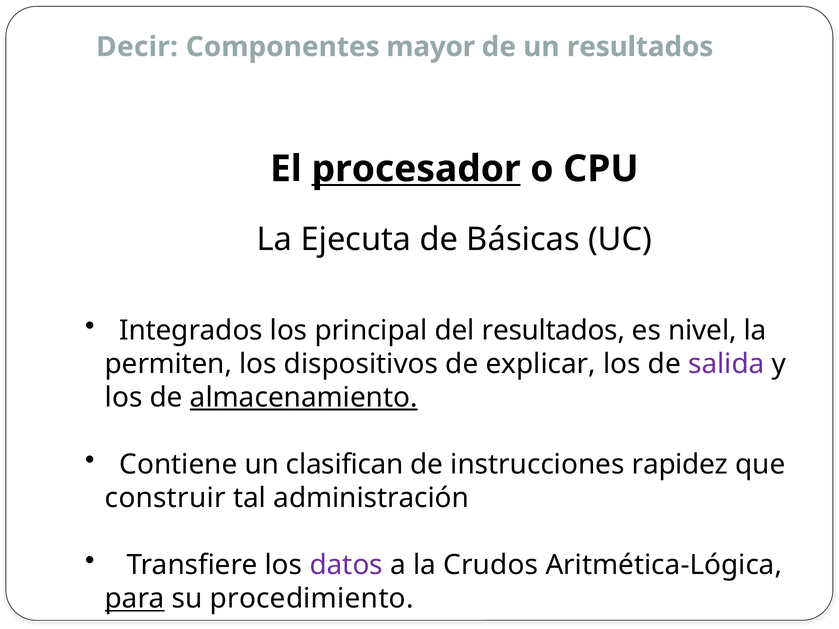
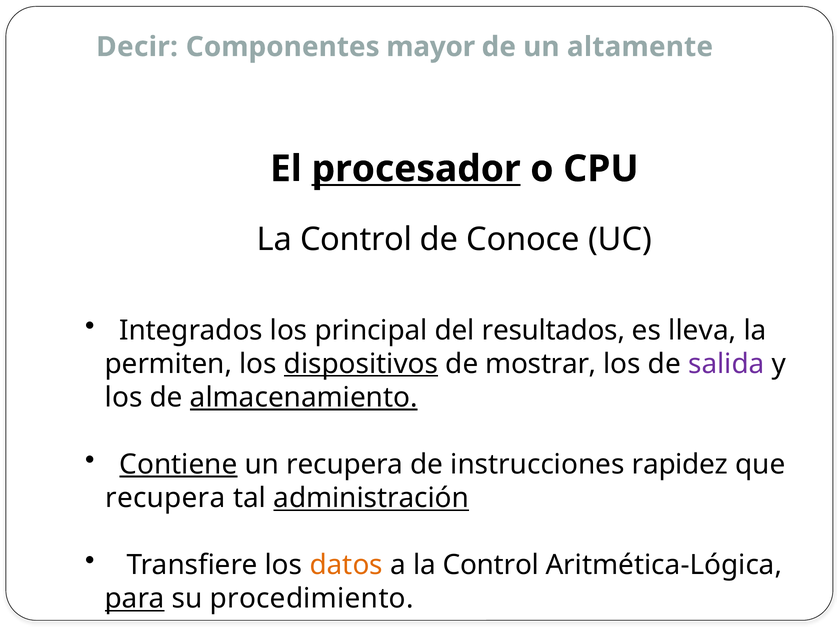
un resultados: resultados -> altamente (640, 47)
Ejecuta: Ejecuta -> Control (356, 240)
Básicas: Básicas -> Conoce (523, 240)
nivel: nivel -> lleva (702, 330)
dispositivos underline: none -> present (361, 364)
explicar: explicar -> mostrar (541, 364)
Contiene underline: none -> present (178, 465)
un clasifican: clasifican -> recupera (345, 465)
construir: construir -> recupera (165, 498)
administración underline: none -> present (371, 498)
datos colour: purple -> orange (346, 565)
a la Crudos: Crudos -> Control (491, 565)
